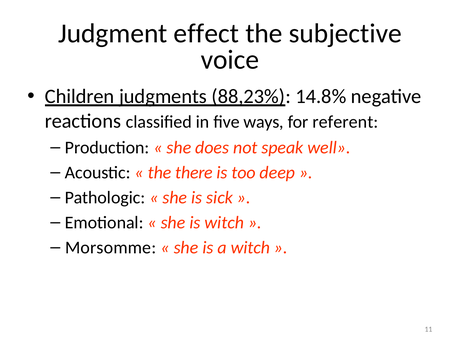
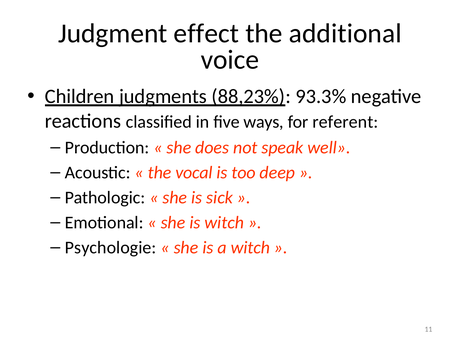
subjective: subjective -> additional (345, 33)
14.8%: 14.8% -> 93.3% (321, 96)
there: there -> vocal (194, 173)
Morsomme: Morsomme -> Psychologie (111, 248)
